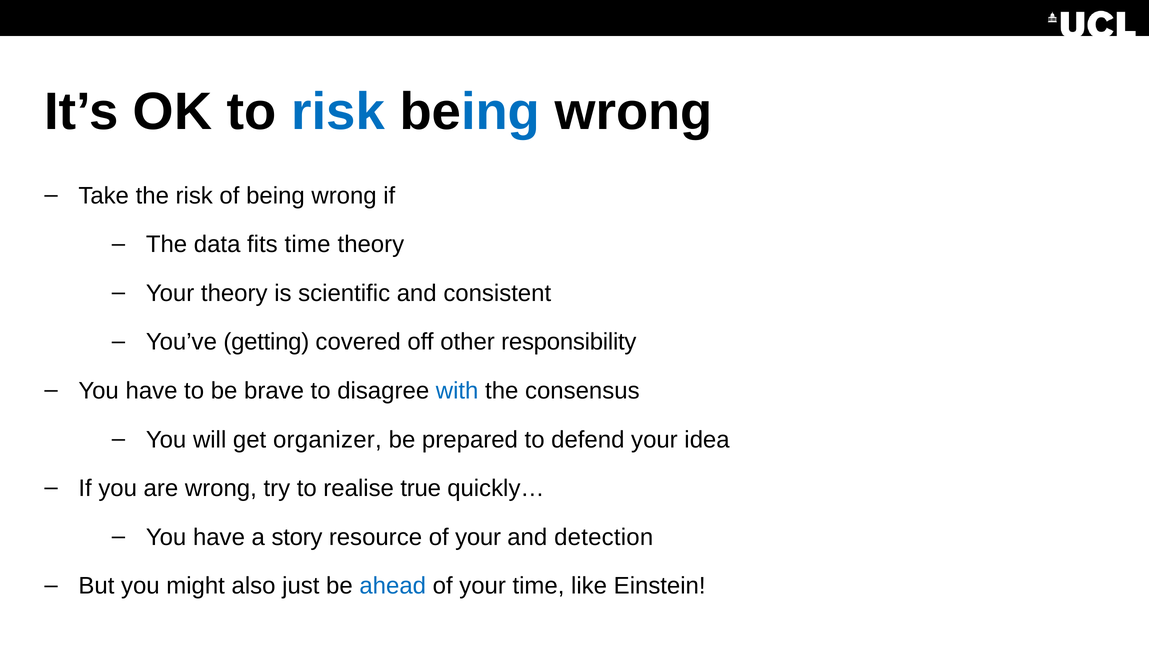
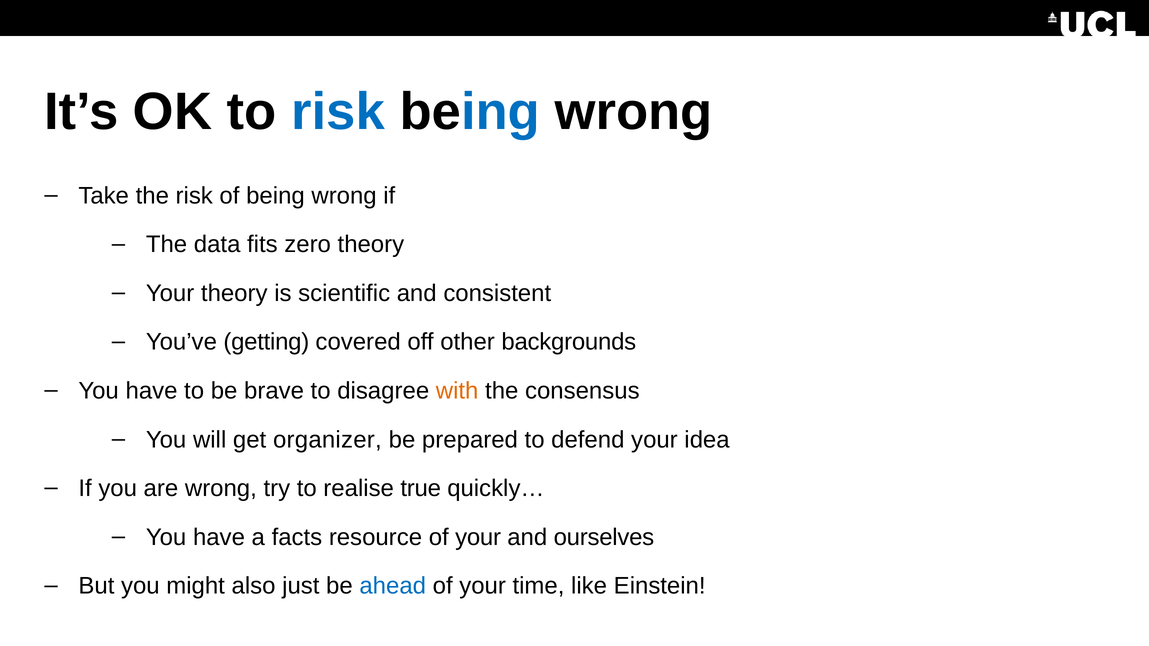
fits time: time -> zero (308, 245)
responsibility: responsibility -> backgrounds (569, 342)
with colour: blue -> orange (457, 391)
story: story -> facts (297, 538)
detection: detection -> ourselves (604, 538)
